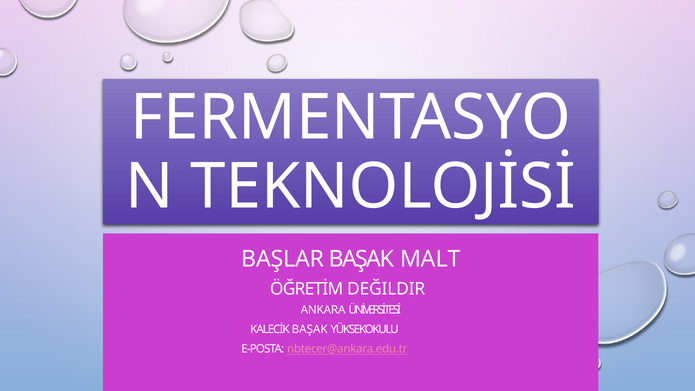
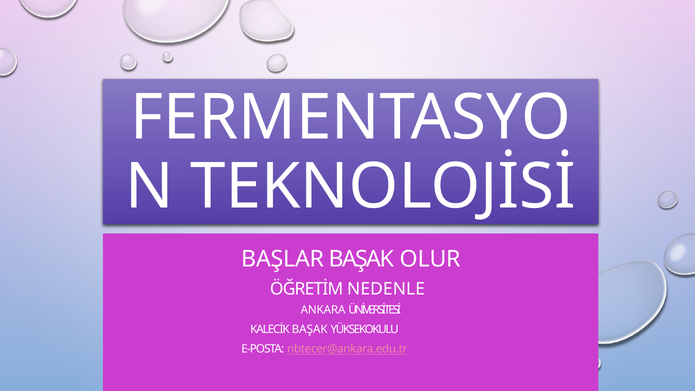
MALT: MALT -> OLUR (430, 259)
DEĞILDIR: DEĞILDIR -> NEDENLE (386, 289)
